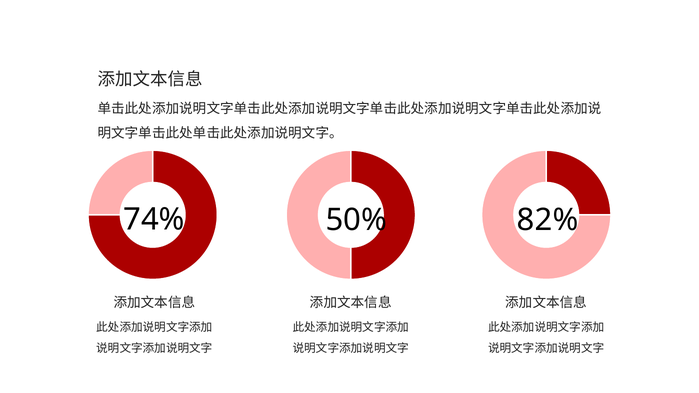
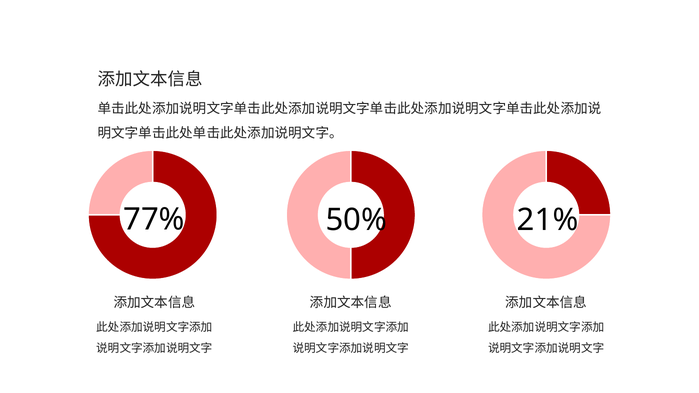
74%: 74% -> 77% (154, 219)
82%: 82% -> 21% (548, 220)
